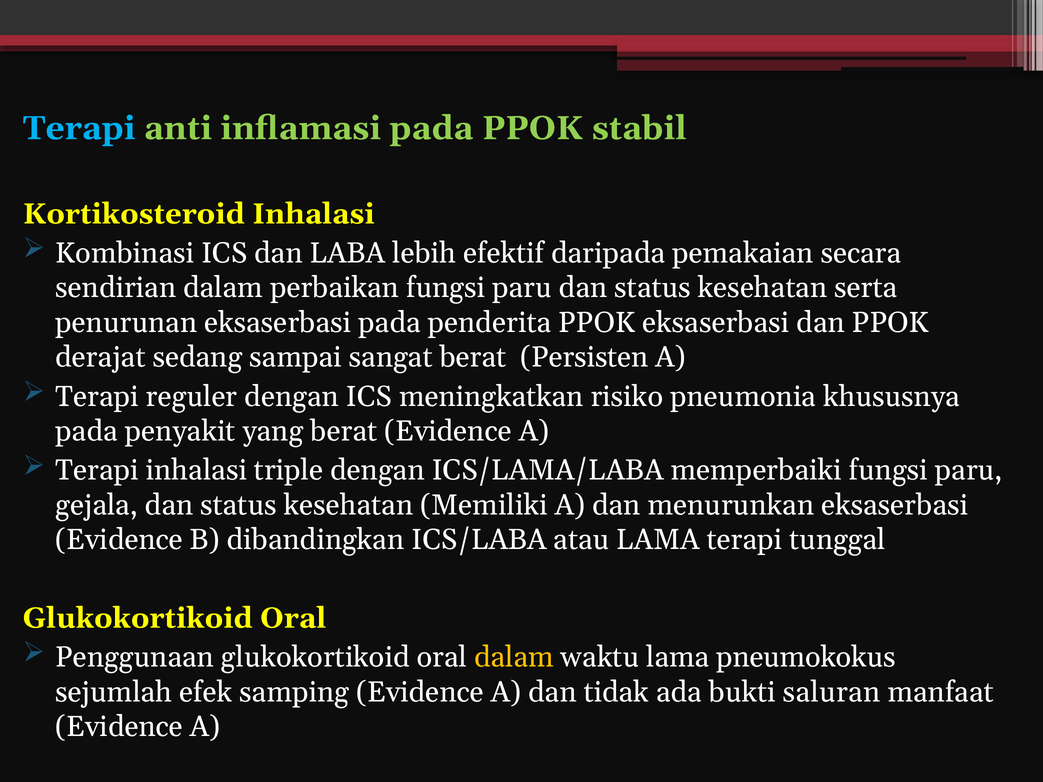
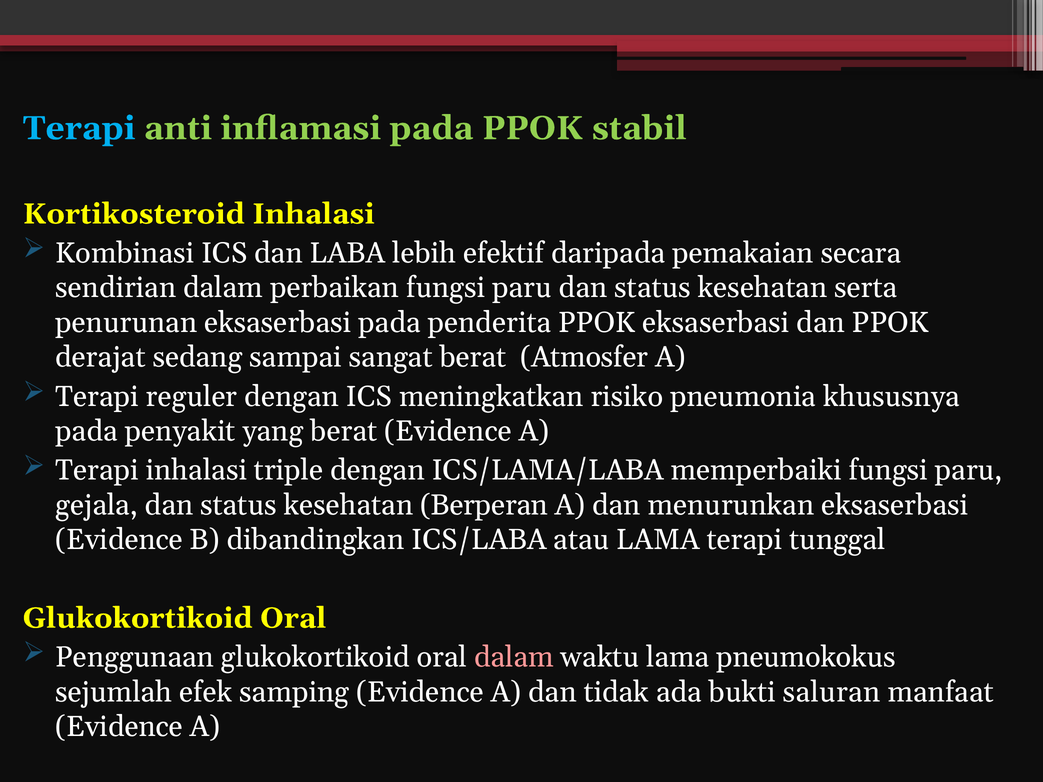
Persisten: Persisten -> Atmosfer (584, 357)
Memiliki: Memiliki -> Berperan (484, 505)
dalam colour: yellow -> pink (514, 657)
